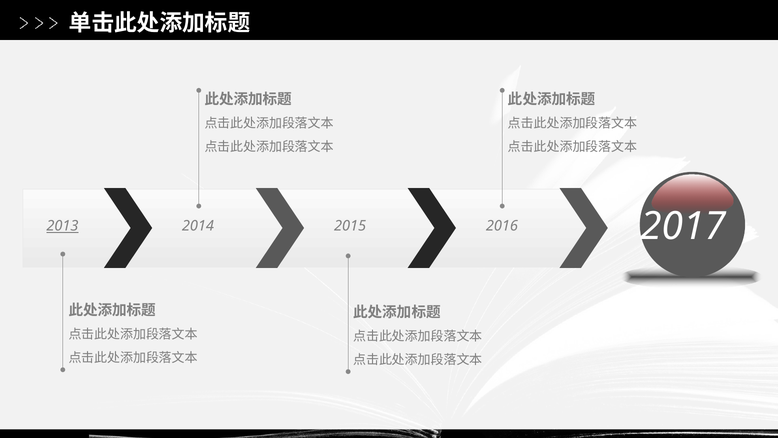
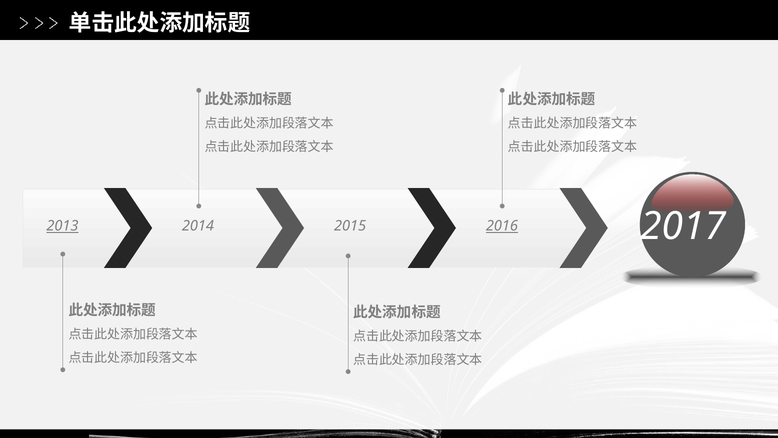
2016 underline: none -> present (502, 226)
